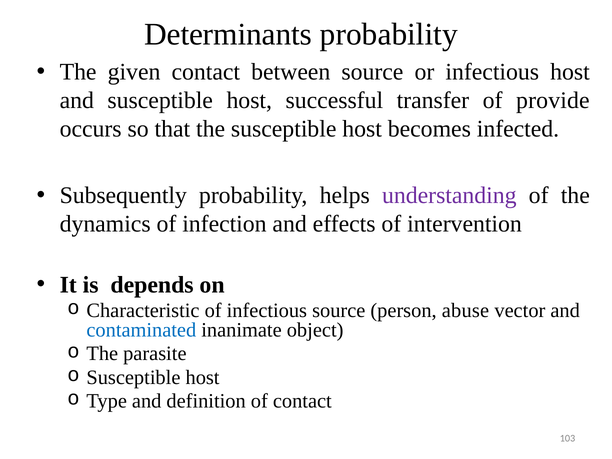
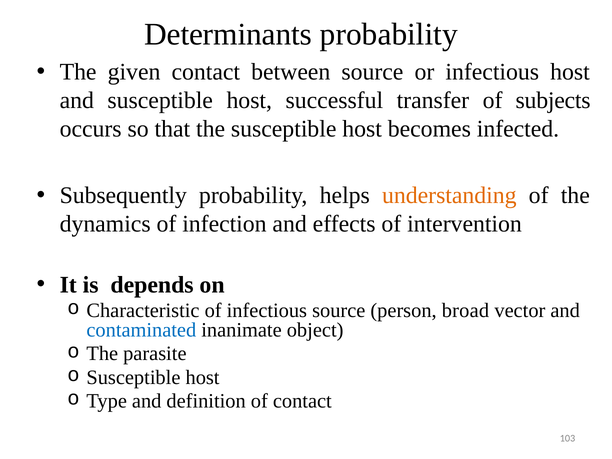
provide: provide -> subjects (553, 100)
understanding colour: purple -> orange (449, 196)
abuse: abuse -> broad (465, 310)
